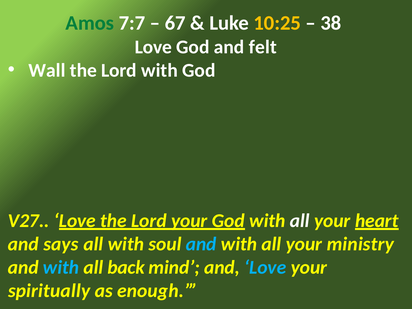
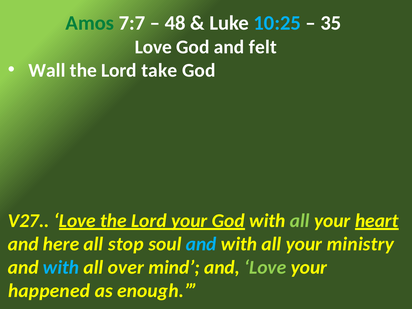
67: 67 -> 48 (175, 23)
10:25 colour: yellow -> light blue (277, 23)
38: 38 -> 35 (331, 23)
Lord with: with -> take (159, 70)
all colour: white -> light green (300, 221)
says: says -> here (61, 244)
all with: with -> stop (126, 244)
back: back -> over (126, 267)
Love colour: light blue -> light green (265, 267)
spiritually: spiritually -> happened (49, 291)
